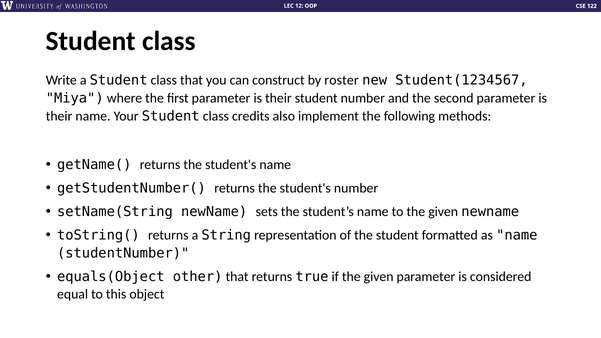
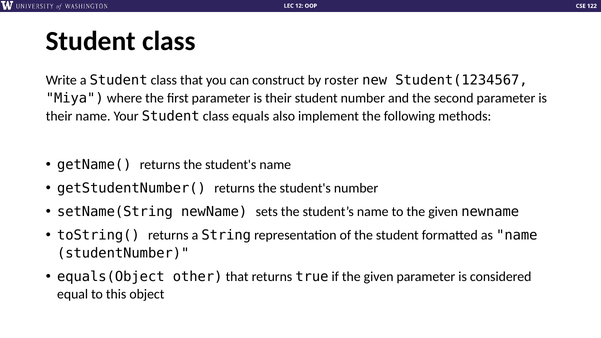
credits: credits -> equals (251, 116)
